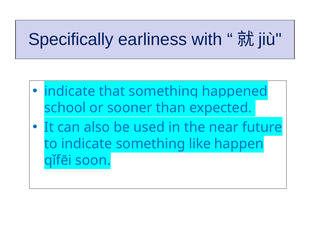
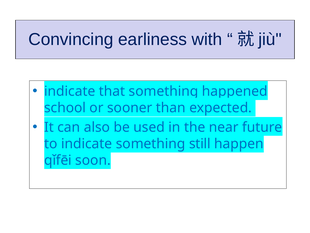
Specifically: Specifically -> Convincing (71, 39)
like: like -> still (200, 143)
